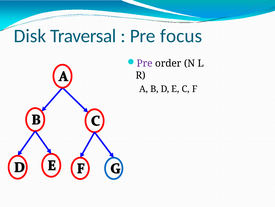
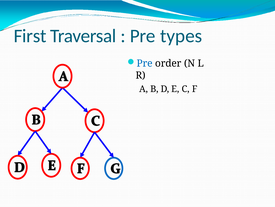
Disk: Disk -> First (30, 36)
focus: focus -> types (181, 36)
Pre colour: purple -> blue (145, 63)
